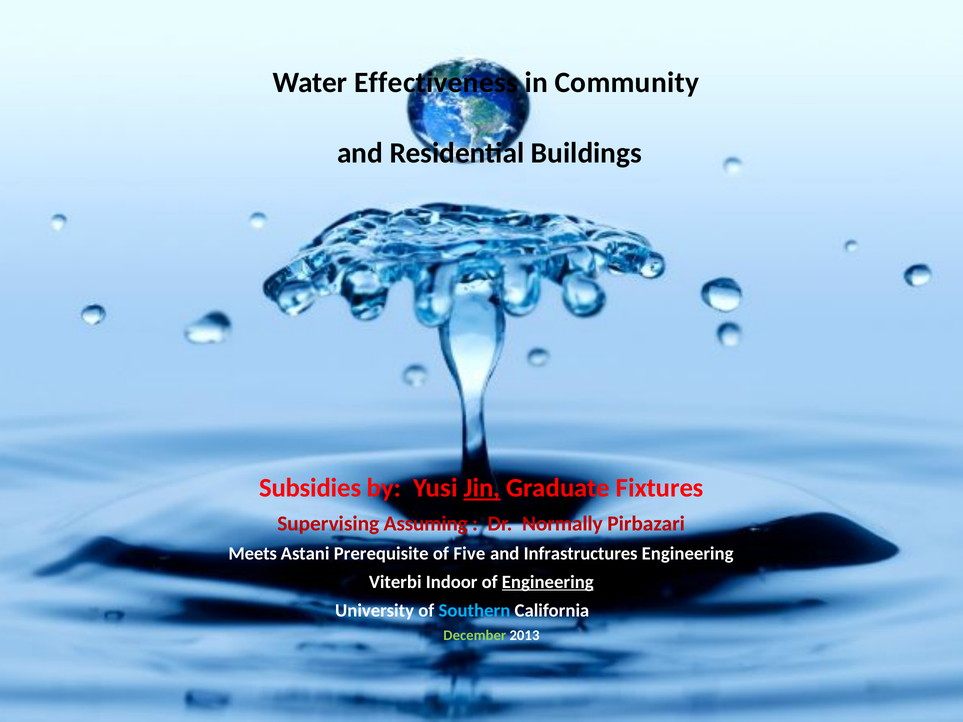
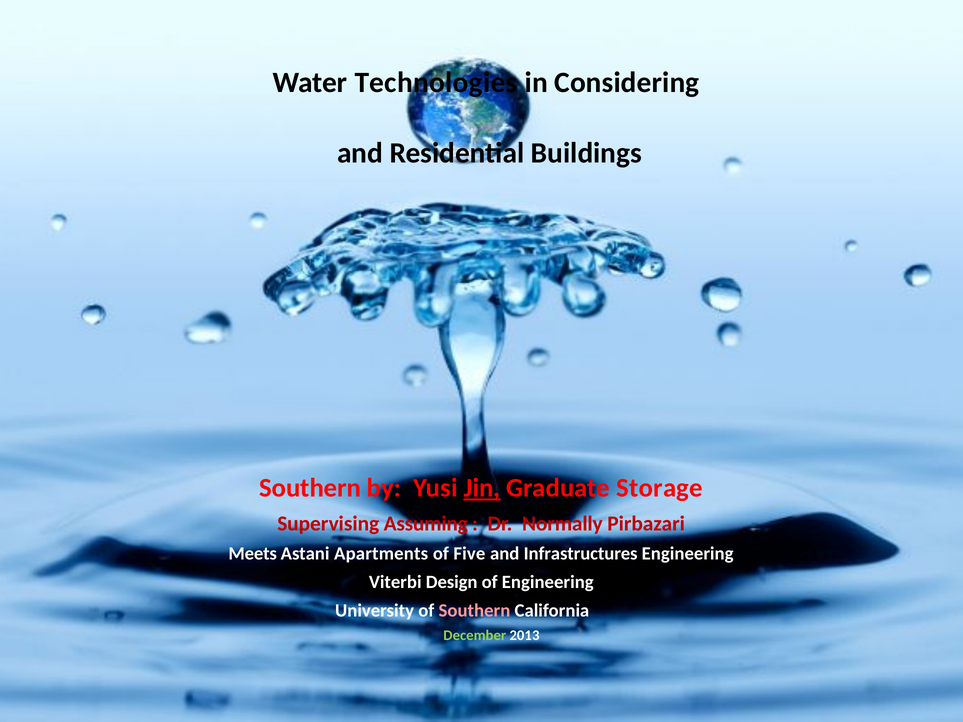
Effectiveness: Effectiveness -> Technologies (436, 83)
Community: Community -> Considering (627, 83)
Subsidies: Subsidies -> Southern (310, 488)
Fixtures: Fixtures -> Storage (660, 488)
Prerequisite: Prerequisite -> Apartments (381, 554)
Indoor: Indoor -> Design (452, 582)
Engineering underline: present -> none (548, 582)
Southern colour: light blue -> pink (474, 611)
